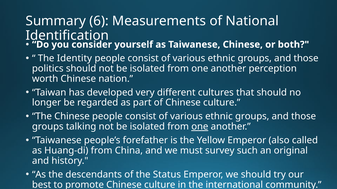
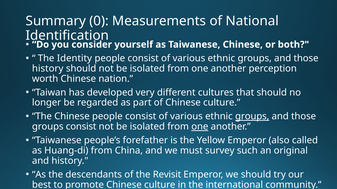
6: 6 -> 0 (99, 21)
politics: politics -> history (48, 69)
groups underline: none -> present (252, 117)
groups talking: talking -> consist (81, 127)
Status: Status -> Revisit (167, 175)
